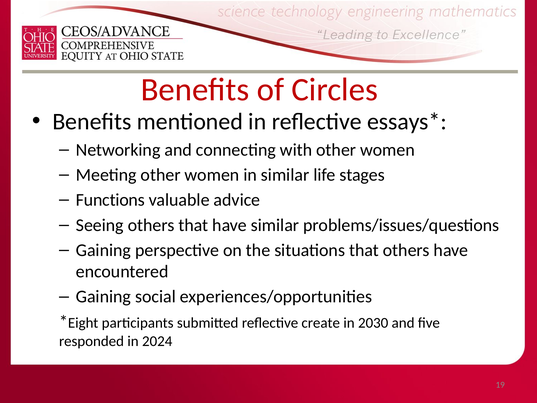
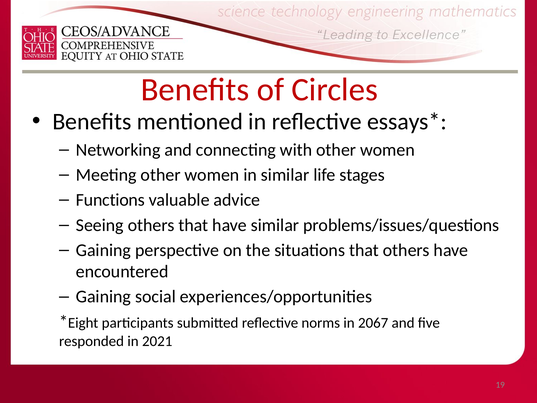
create: create -> norms (321, 323)
2030: 2030 -> 2067 (373, 323)
2024: 2024 -> 2021 (157, 341)
